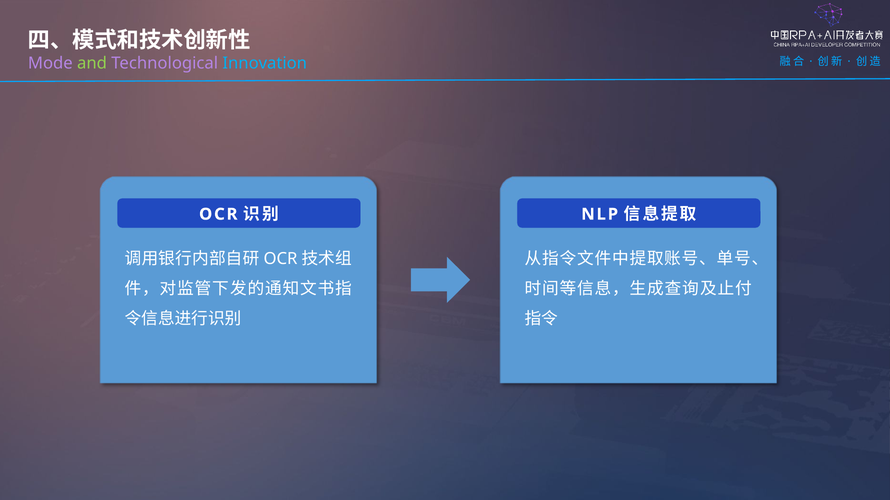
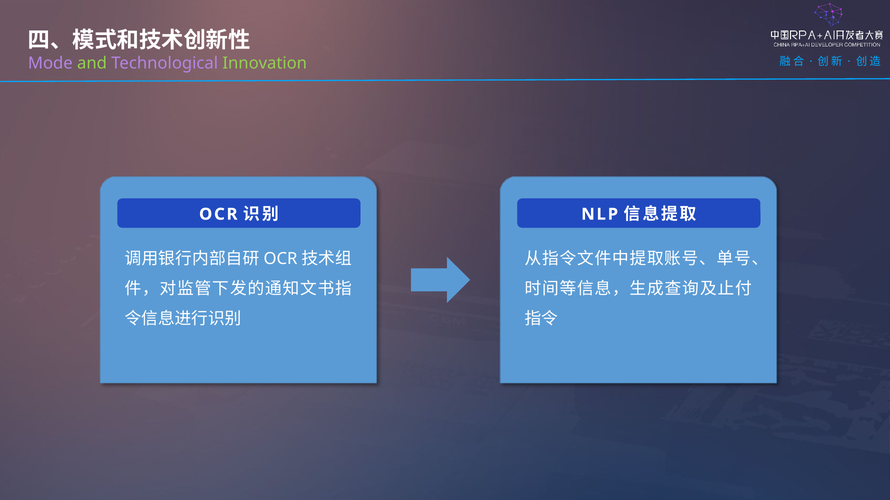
Innovation colour: light blue -> light green (265, 63)
